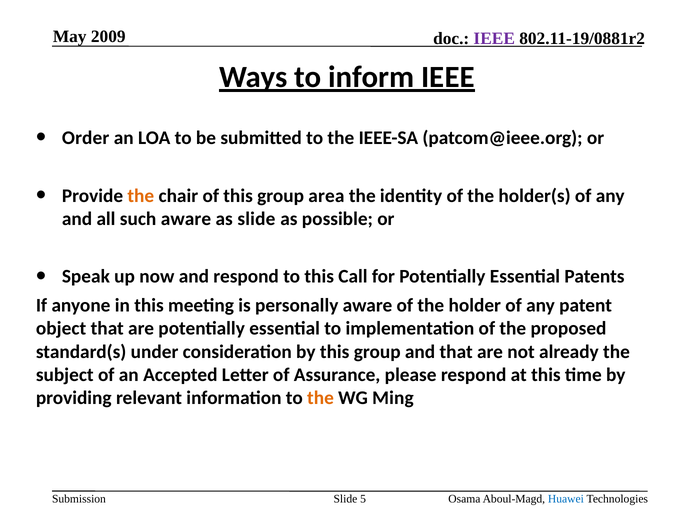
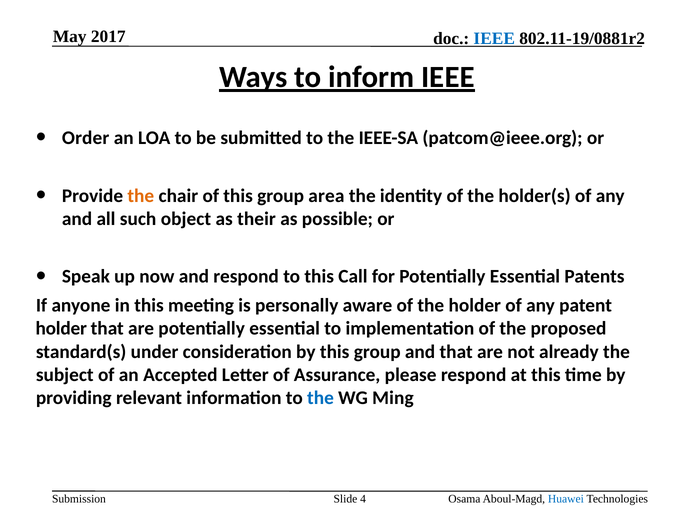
2009: 2009 -> 2017 (108, 37)
IEEE colour: purple -> blue (494, 39)
such aware: aware -> object (186, 219)
as slide: slide -> their (256, 219)
object: object -> holder (61, 329)
the colour: orange -> blue (320, 398)
5: 5 -> 4 (363, 499)
